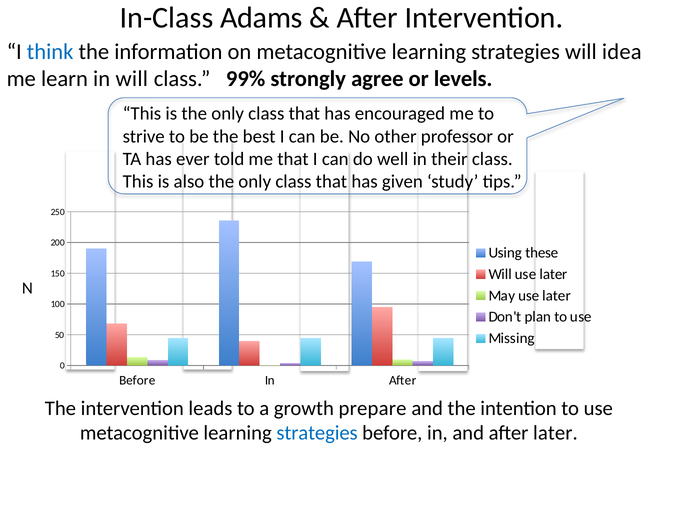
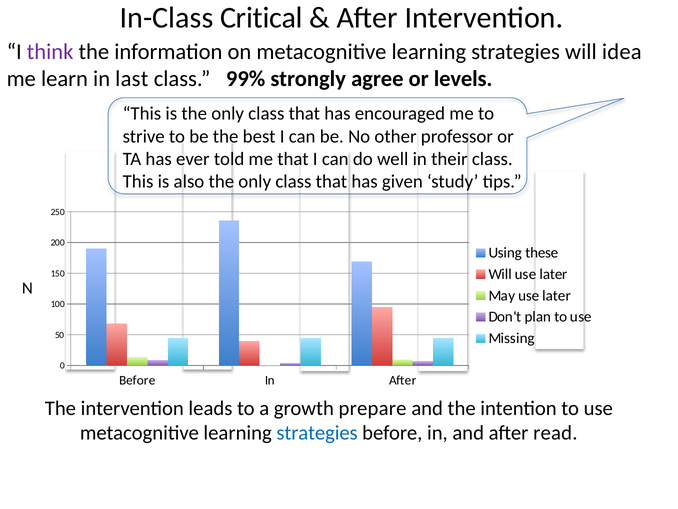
Adams: Adams -> Critical (261, 18)
think colour: blue -> purple (50, 52)
in will: will -> last (132, 79)
after later: later -> read (555, 433)
